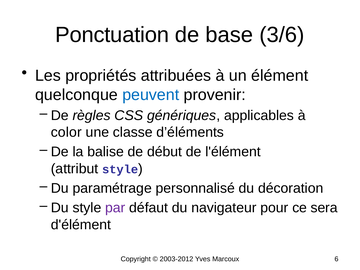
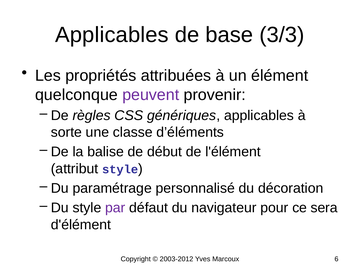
Ponctuation: Ponctuation -> Applicables (112, 35)
3/6: 3/6 -> 3/3 (282, 35)
peuvent colour: blue -> purple (151, 95)
color: color -> sorte (66, 132)
